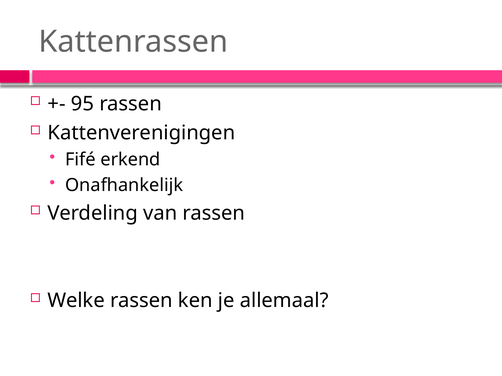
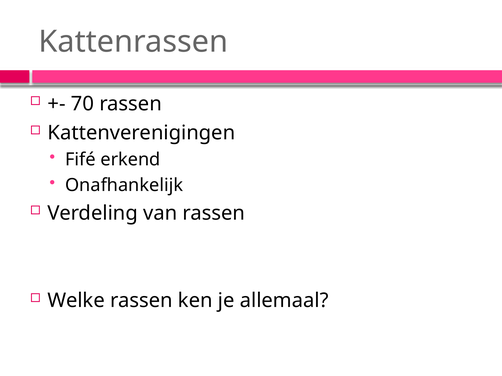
95: 95 -> 70 (82, 104)
